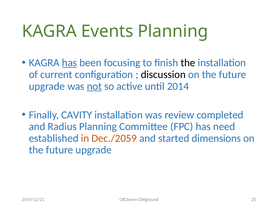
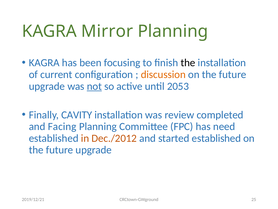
Events: Events -> Mirror (107, 31)
has underline: present -> none (69, 63)
discussion colour: black -> orange (163, 74)
2014: 2014 -> 2053 (178, 86)
Radius: Radius -> Facing (62, 126)
Dec./2059: Dec./2059 -> Dec./2012 (114, 138)
started dimensions: dimensions -> established (216, 138)
